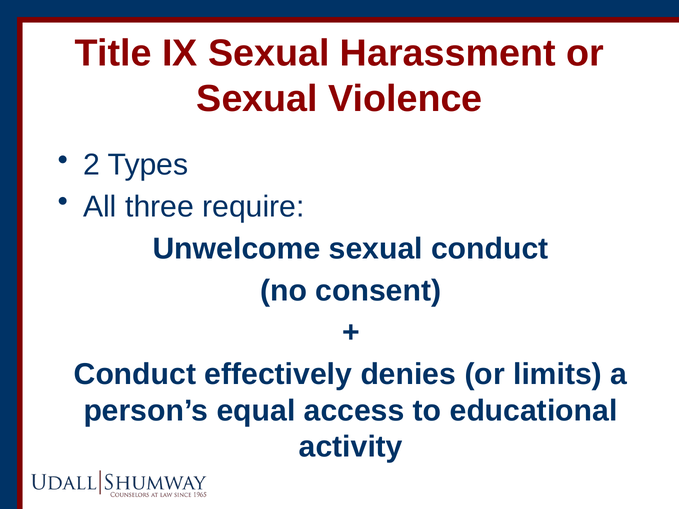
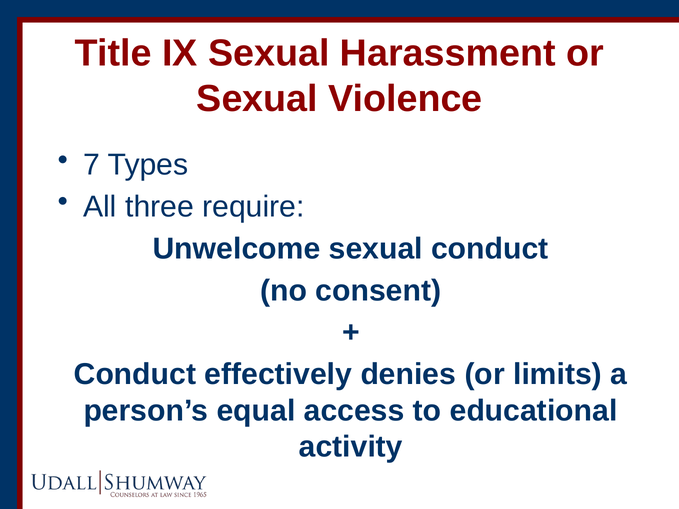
2: 2 -> 7 (92, 165)
